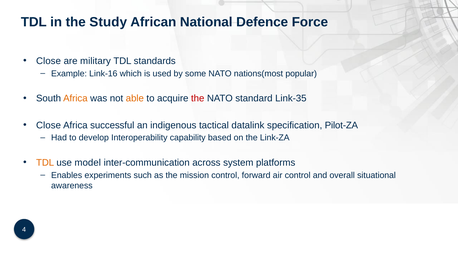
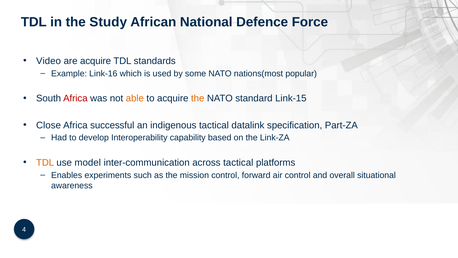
Close: Close -> Video (49, 61)
are military: military -> acquire (96, 61)
Africa colour: orange -> red (75, 98)
the colour: red -> orange (198, 98)
Link-35: Link-35 -> Link-15 (291, 98)
Pilot-ZA: Pilot-ZA -> Part-ZA (341, 125)
across system: system -> tactical (238, 162)
